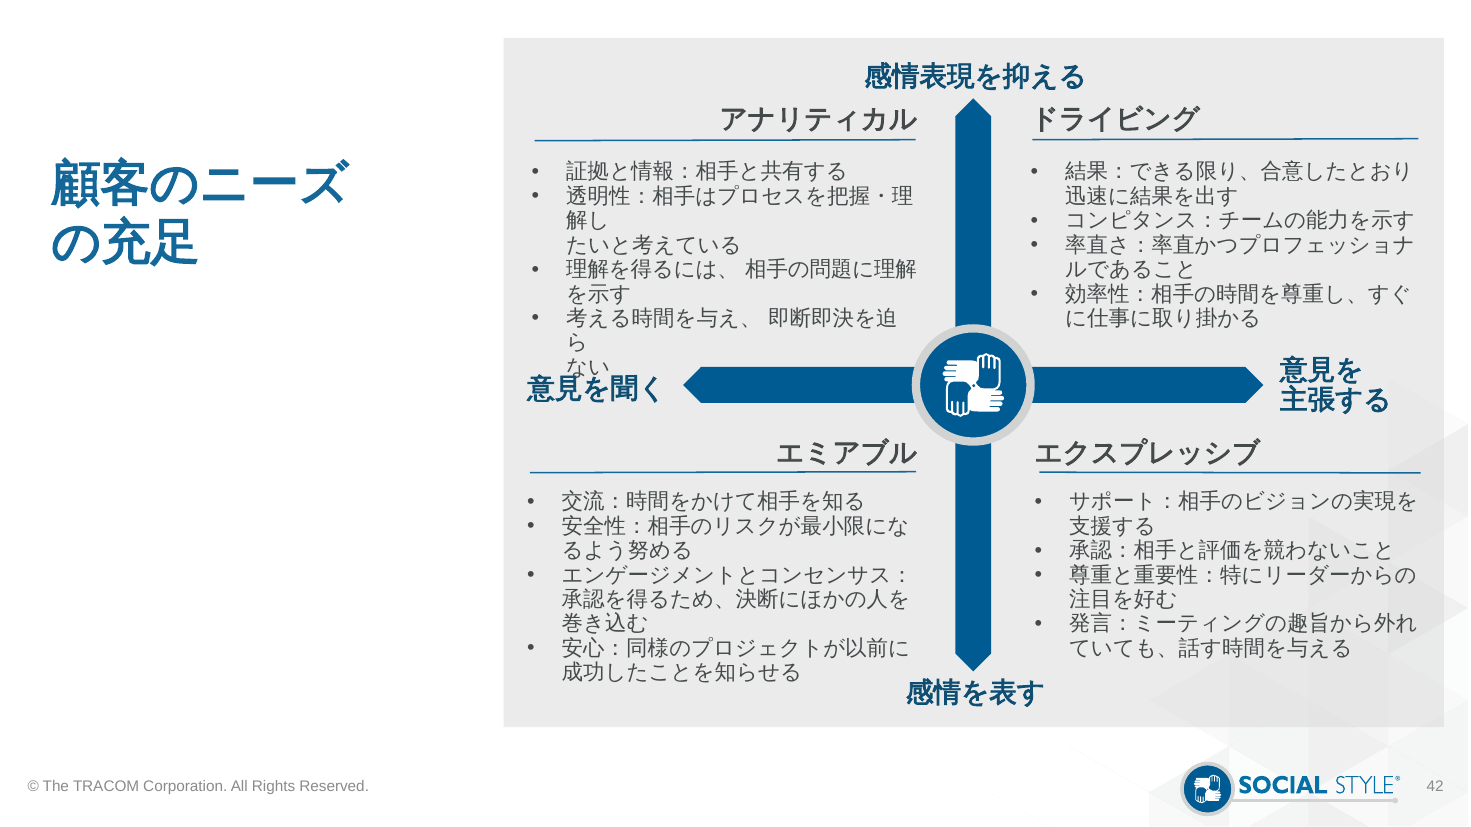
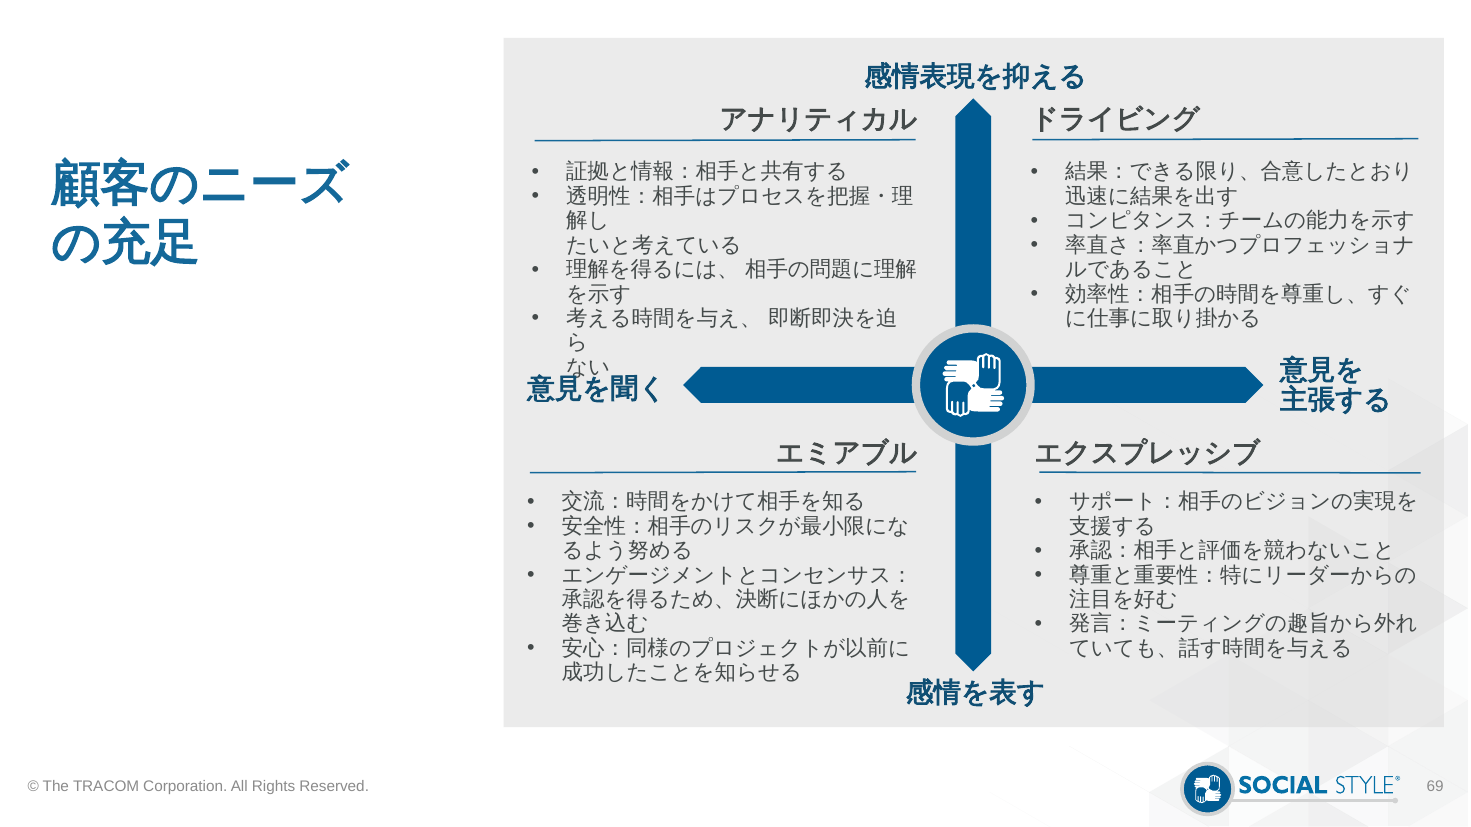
42: 42 -> 69 (1435, 787)
